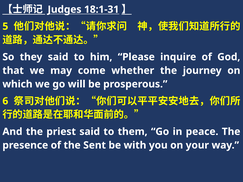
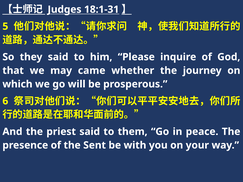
come: come -> came (92, 71)
